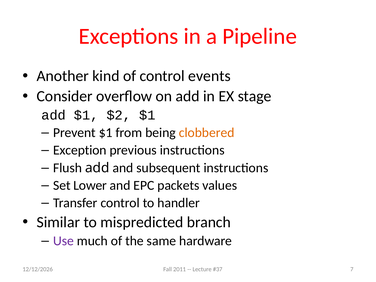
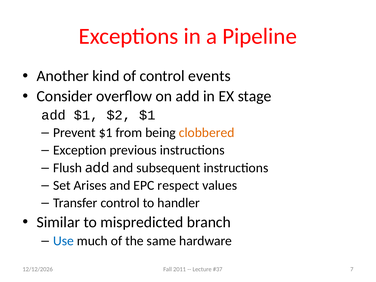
Lower: Lower -> Arises (90, 185)
packets: packets -> respect (178, 185)
Use colour: purple -> blue (63, 241)
